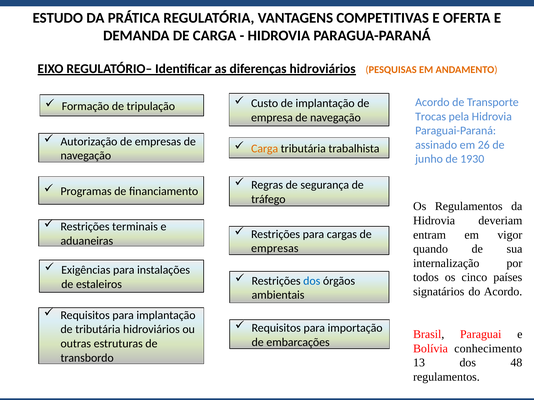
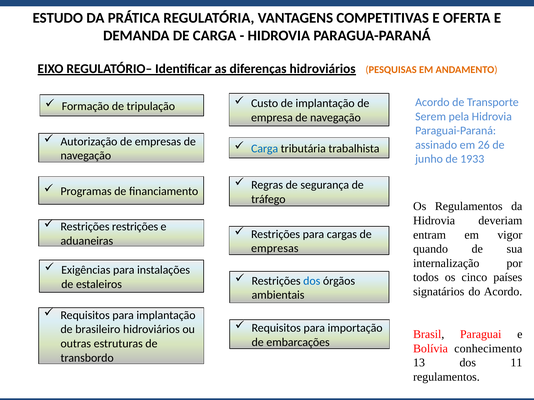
Trocas: Trocas -> Serem (431, 117)
Carga colour: orange -> blue (265, 149)
1930: 1930 -> 1933 (472, 159)
Restrições terminais: terminais -> restrições (135, 227)
de tributária: tributária -> brasileiro (98, 330)
48: 48 -> 11 (516, 363)
